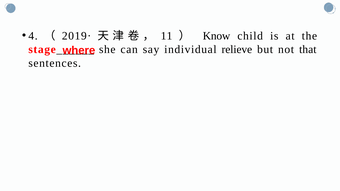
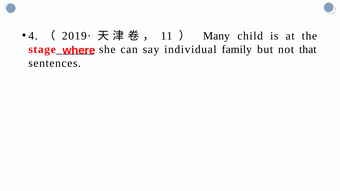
Know: Know -> Many (216, 36)
relieve: relieve -> family (237, 50)
